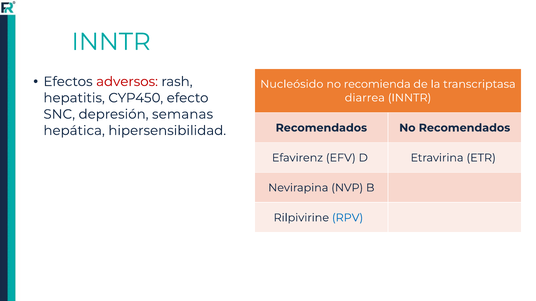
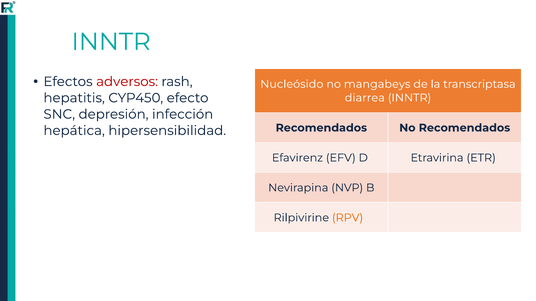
recomienda: recomienda -> mangabeys (377, 84)
semanas: semanas -> infección (183, 114)
RPV colour: blue -> orange (348, 218)
